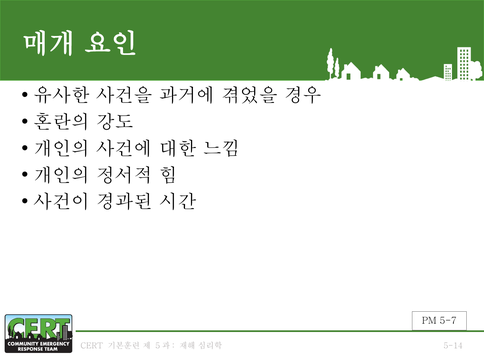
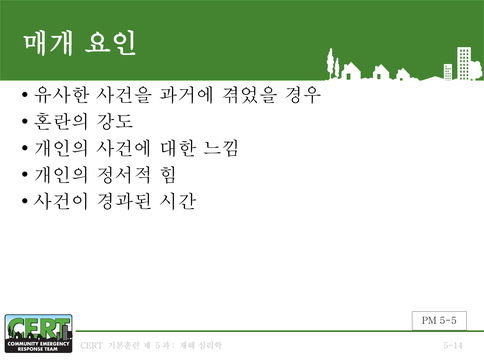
5-7: 5-7 -> 5-5 (448, 321)
